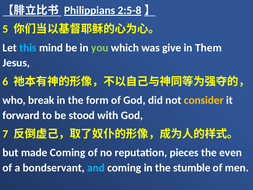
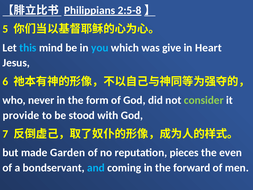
you colour: light green -> light blue (100, 48)
Them: Them -> Heart (208, 48)
break: break -> never (41, 100)
consider colour: yellow -> light green (204, 100)
forward: forward -> provide (21, 115)
made Coming: Coming -> Garden (68, 152)
stumble: stumble -> forward (192, 168)
